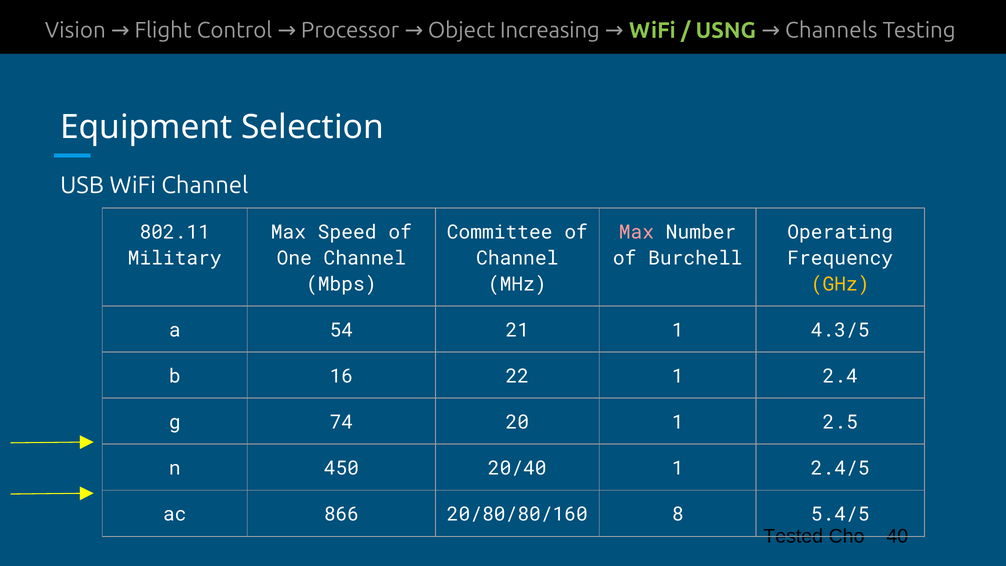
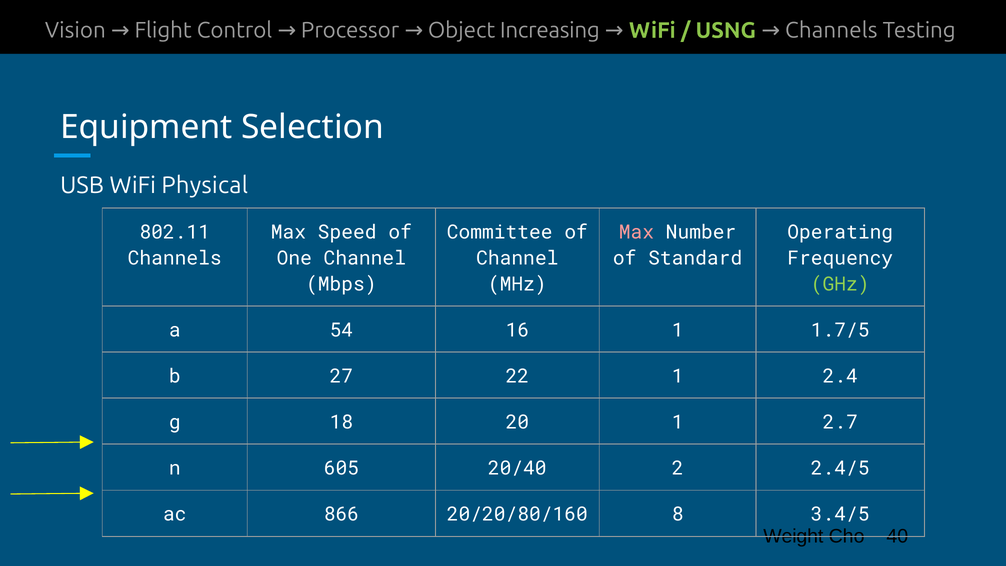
WiFi Channel: Channel -> Physical (205, 185)
Military: Military -> Channels (175, 258)
Burchell: Burchell -> Standard (695, 258)
GHz colour: yellow -> light green (840, 284)
21: 21 -> 16 (517, 330)
4.3/5: 4.3/5 -> 1.7/5 (840, 330)
16: 16 -> 27 (341, 376)
74: 74 -> 18 (341, 422)
2.5: 2.5 -> 2.7 (840, 422)
450: 450 -> 605 (341, 468)
20/40 1: 1 -> 2 (678, 468)
20/80/80/160: 20/80/80/160 -> 20/20/80/160 (517, 514)
5.4/5: 5.4/5 -> 3.4/5 (840, 514)
Tested: Tested -> Weight (793, 536)
